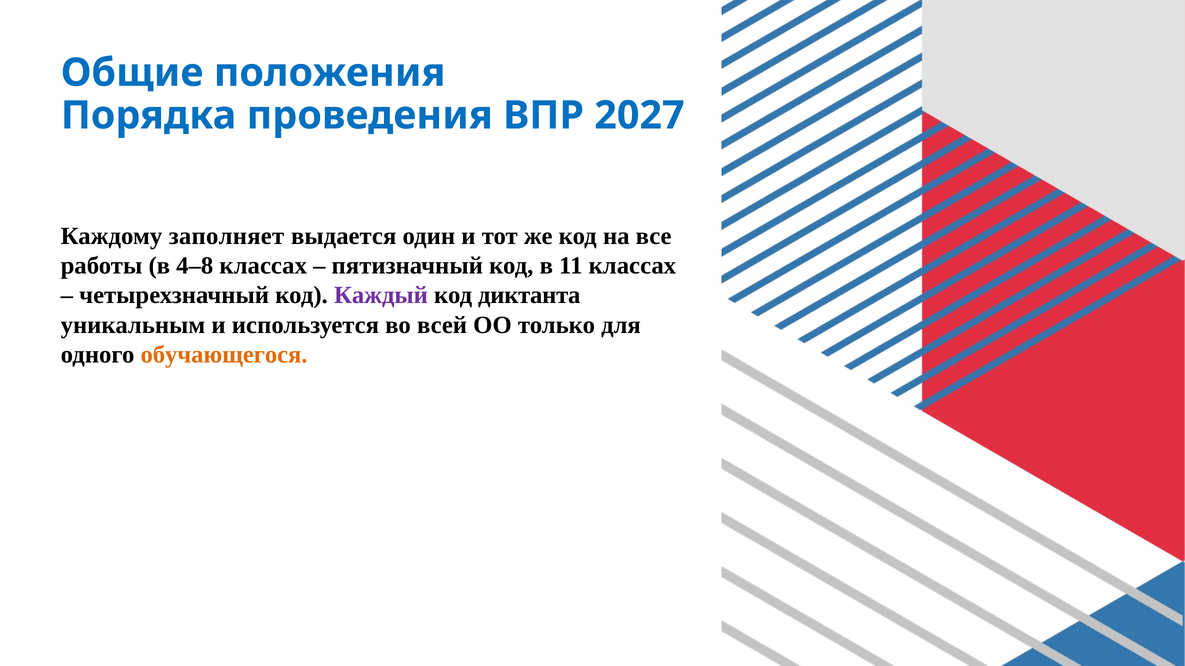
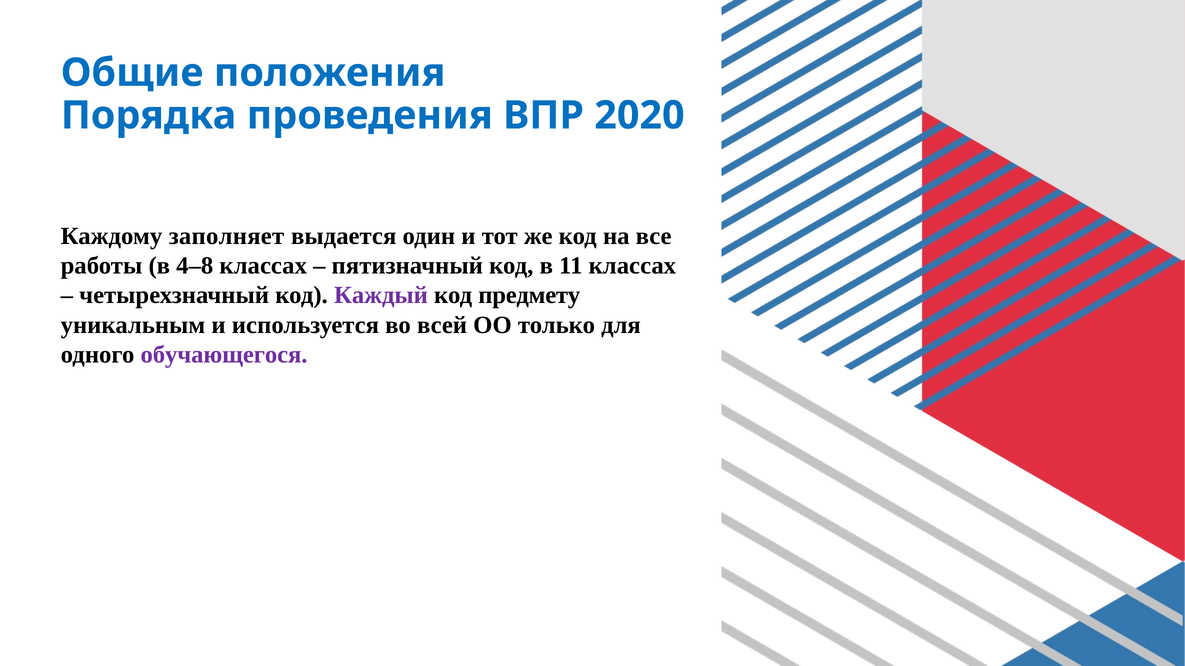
2027: 2027 -> 2020 (639, 116)
диктанта: диктанта -> предмету (529, 295)
обучающегося colour: orange -> purple (224, 355)
